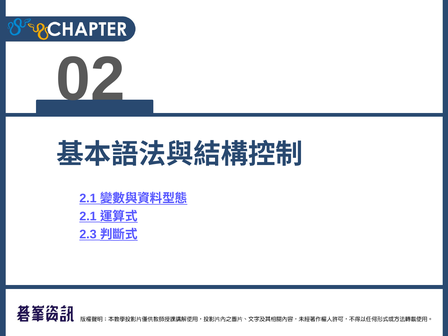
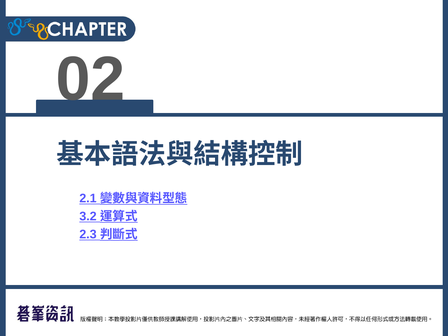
2.1: 2.1 -> 3.2 (88, 216)
